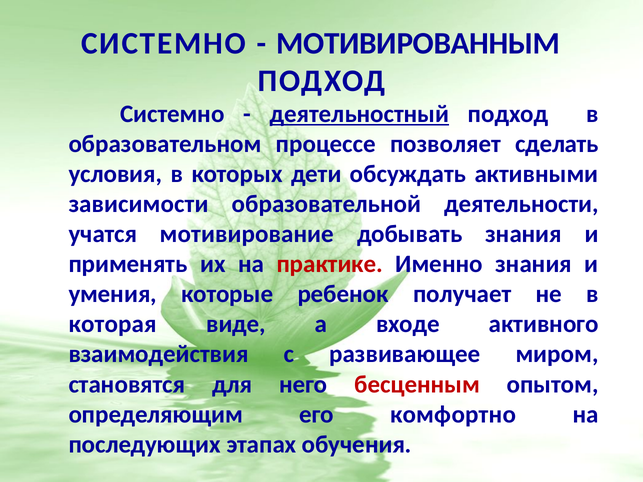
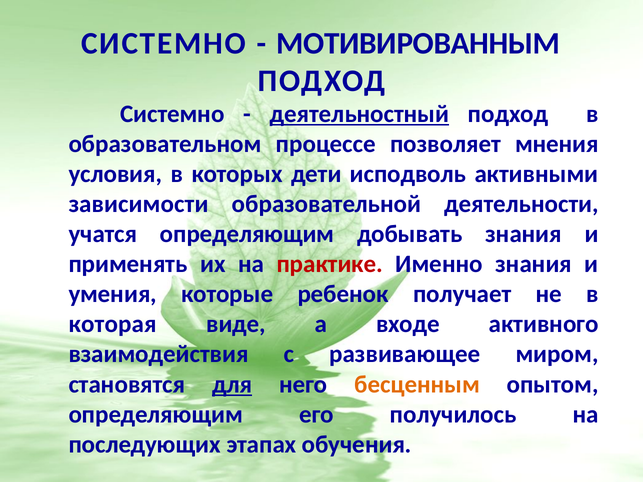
сделать: сделать -> мнения (557, 144)
обсуждать: обсуждать -> исподволь (408, 174)
учатся мотивирование: мотивирование -> определяющим (247, 234)
для underline: none -> present (232, 384)
бесценным colour: red -> orange (417, 384)
комфортно: комфортно -> получилось (453, 414)
